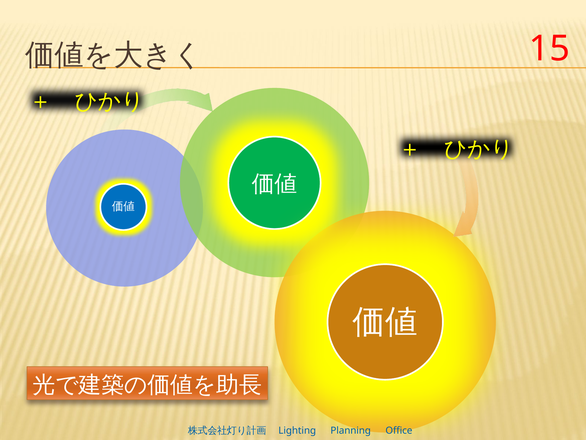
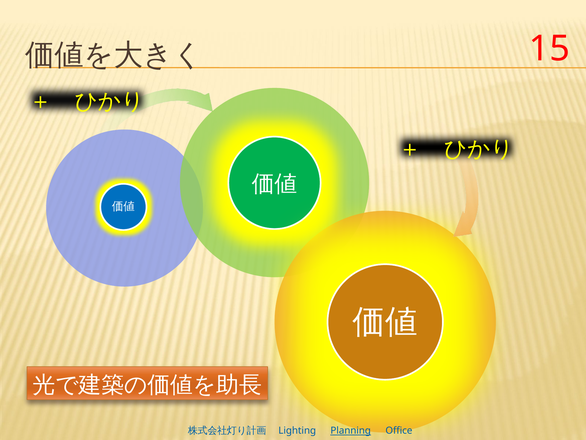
Planning underline: none -> present (351, 430)
